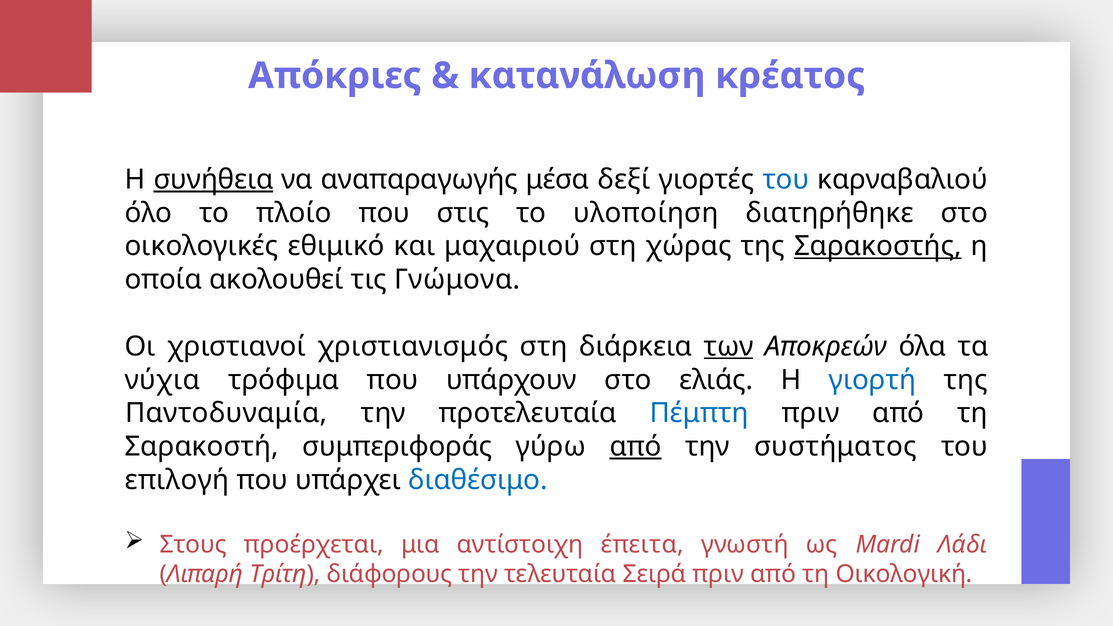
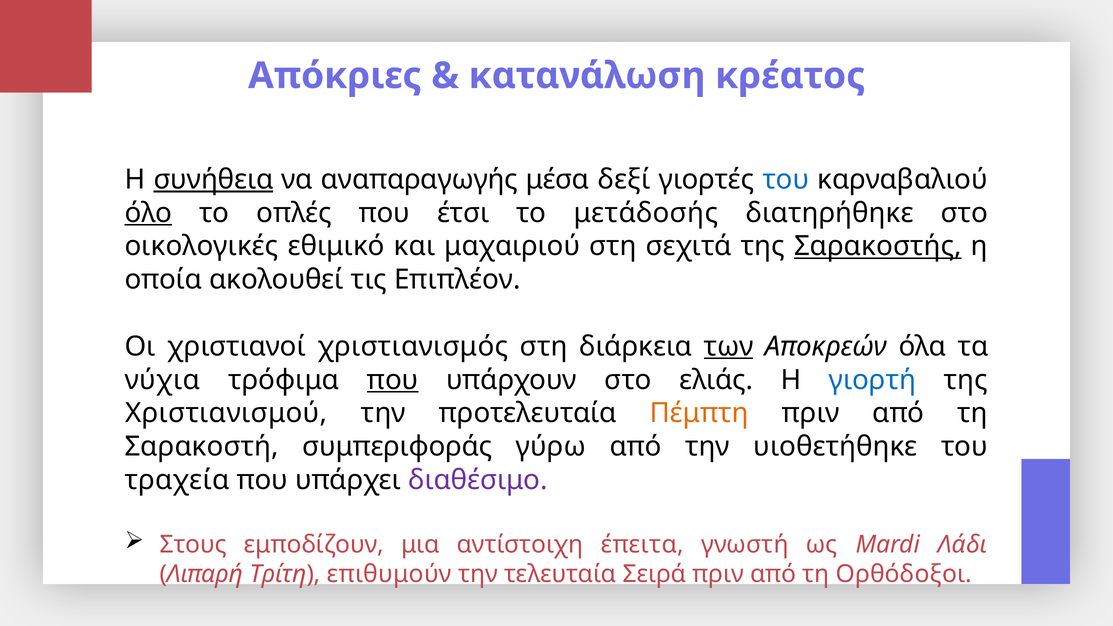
όλο underline: none -> present (148, 213)
πλοίο: πλοίο -> οπλές (294, 213)
στις: στις -> έτσι (463, 213)
υλοποίηση: υλοποίηση -> μετάδοσής (646, 213)
χώρας: χώρας -> σεχιτά (689, 246)
Γνώμονα: Γνώμονα -> Επιπλέον (457, 280)
που underline: none -> present (393, 380)
Παντοδυναμία: Παντοδυναμία -> Χριστιανισμού (226, 413)
Πέμπτη colour: blue -> orange (699, 413)
από underline: present -> none (636, 447)
συστήματος: συστήματος -> υιοθετήθηκε (835, 447)
επιλογή: επιλογή -> τραχεία (177, 480)
διαθέσιμο colour: blue -> purple (478, 480)
προέρχεται: προέρχεται -> εμποδίζουν (314, 545)
διάφορους: διάφορους -> επιθυμούν (389, 574)
Οικολογική: Οικολογική -> Ορθόδοξοι (904, 574)
